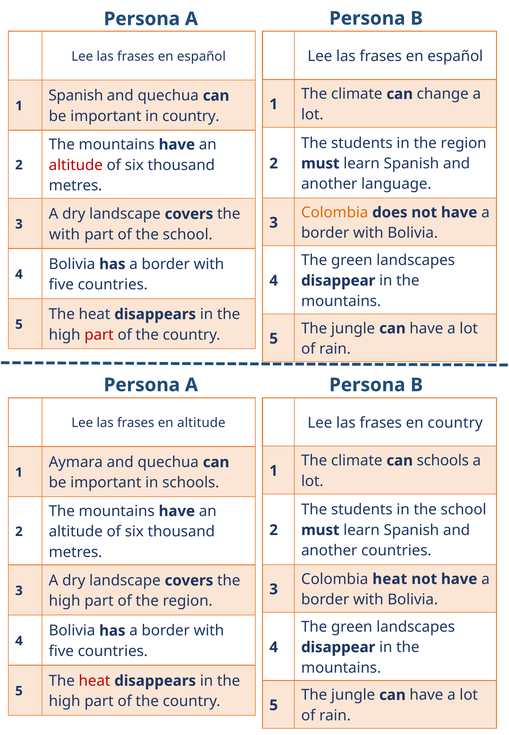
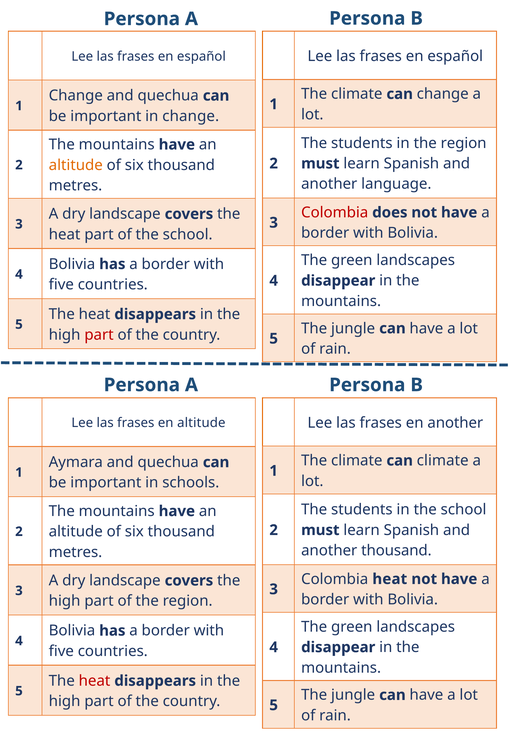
Spanish: Spanish -> Change (76, 96)
in country: country -> change (191, 116)
altitude colour: red -> orange (76, 165)
Colombia colour: orange -> red (335, 213)
with: with -> heat (65, 235)
en country: country -> another (455, 423)
can schools: schools -> climate (443, 461)
another countries: countries -> thousand (396, 551)
